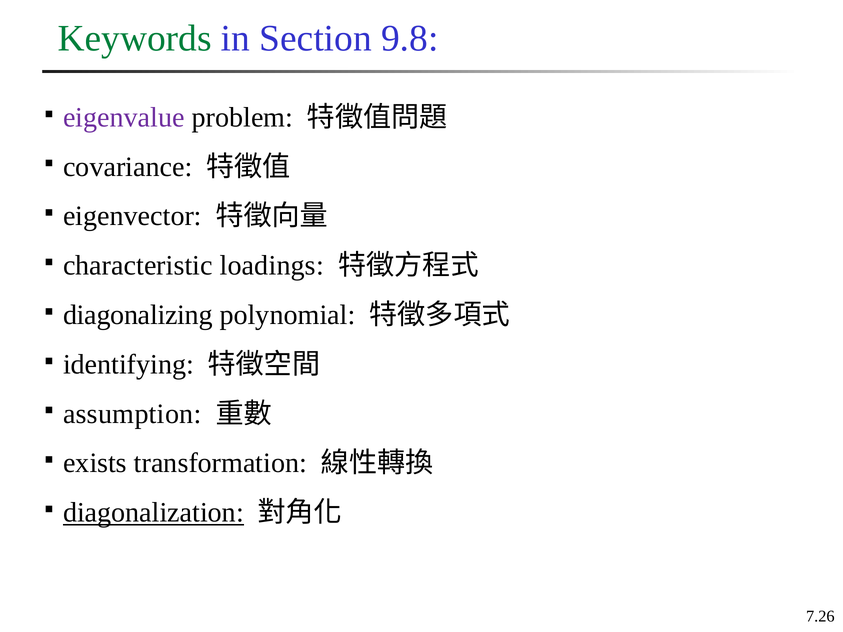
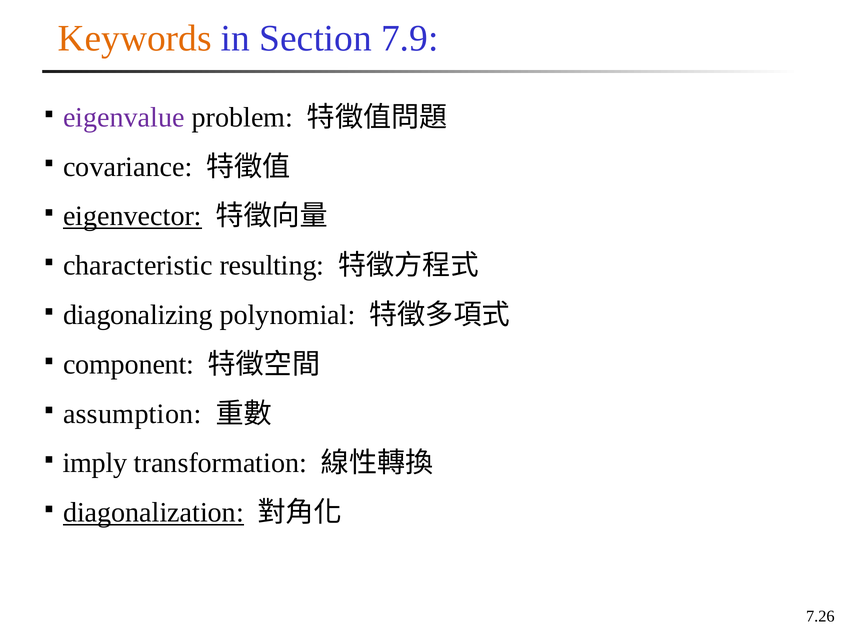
Keywords colour: green -> orange (135, 38)
9.8: 9.8 -> 7.9 (410, 38)
eigenvector underline: none -> present (132, 216)
loadings: loadings -> resulting (272, 266)
identifying: identifying -> component (129, 365)
exists: exists -> imply (95, 463)
